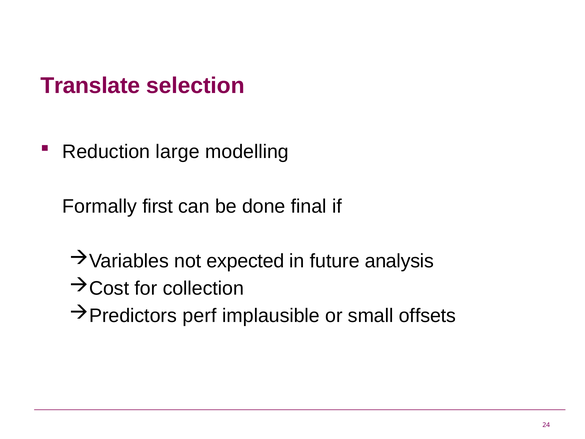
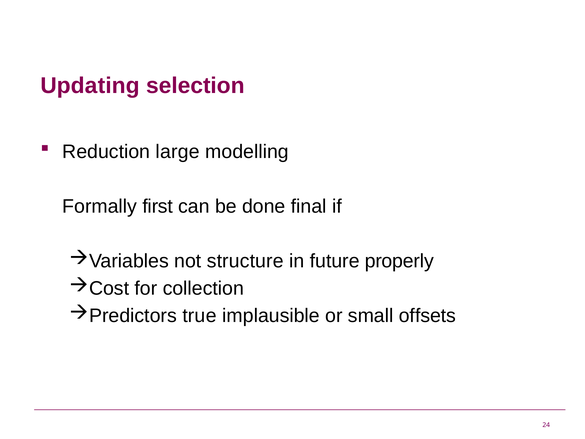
Translate: Translate -> Updating (90, 86)
expected: expected -> structure (245, 261)
analysis: analysis -> properly (399, 261)
perf: perf -> true (199, 315)
